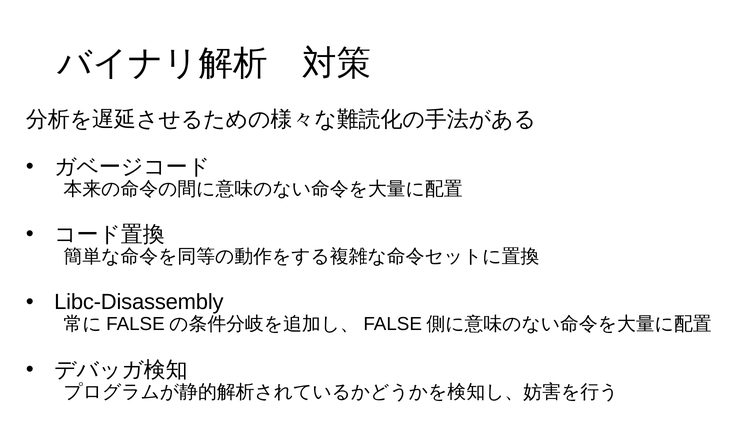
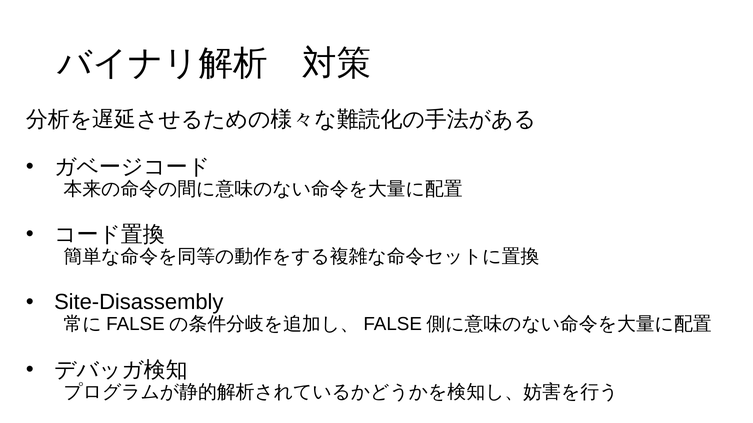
Libc-Disassembly: Libc-Disassembly -> Site-Disassembly (139, 303)
